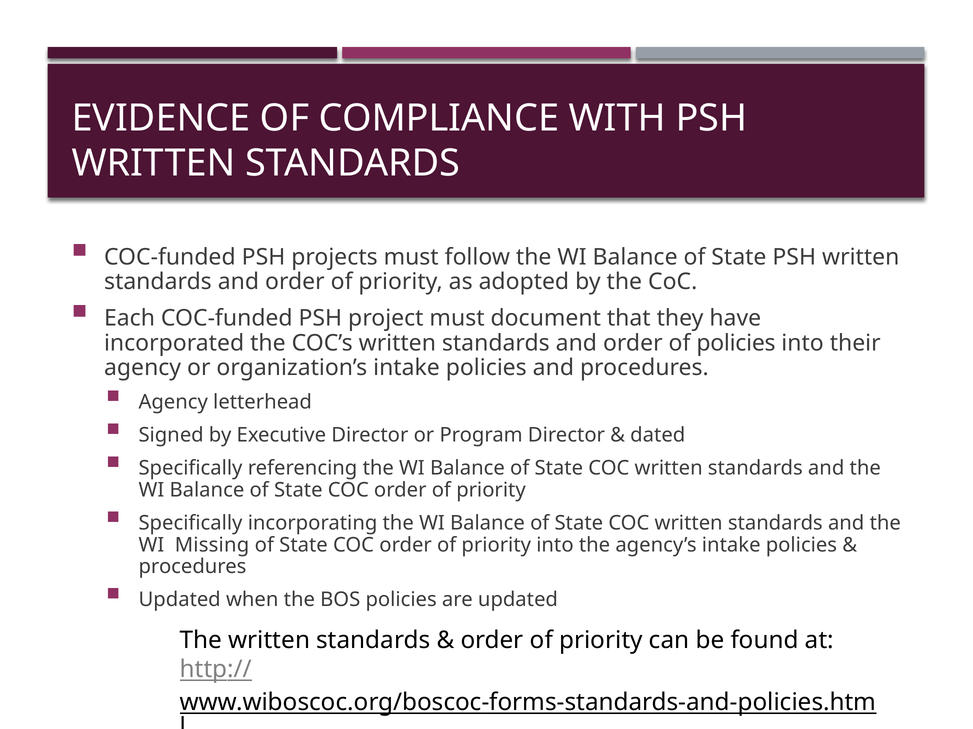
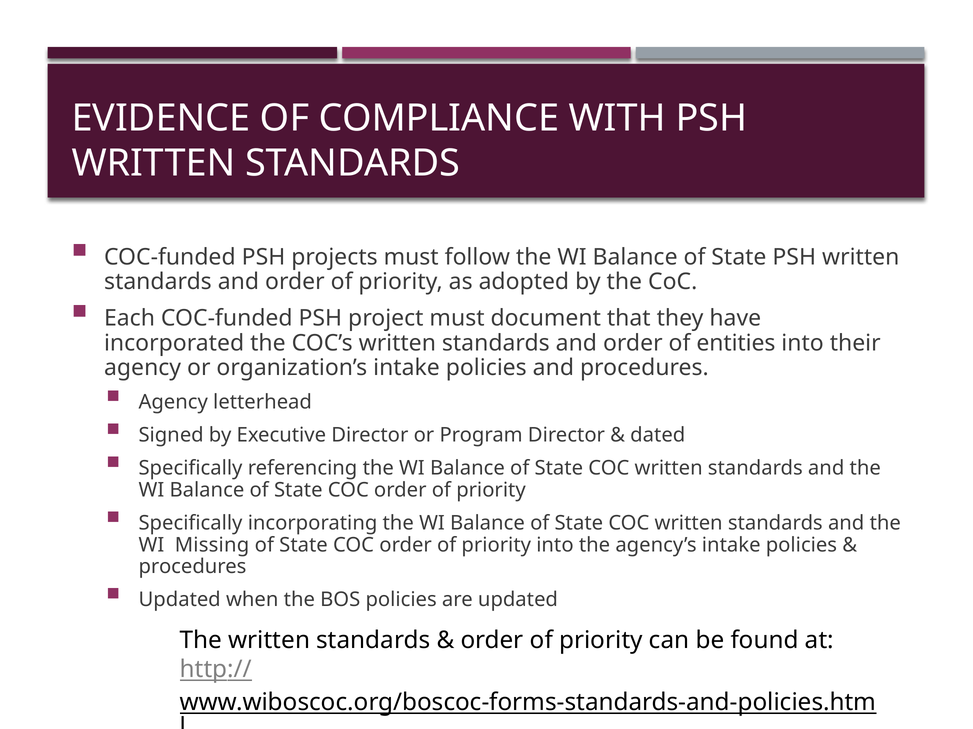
of policies: policies -> entities (736, 343)
